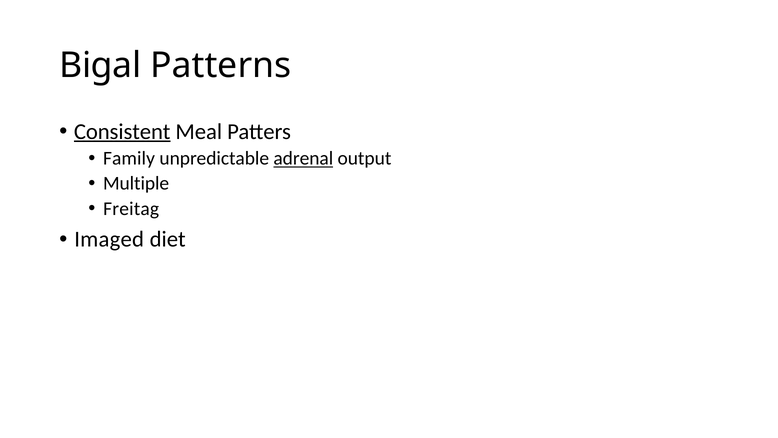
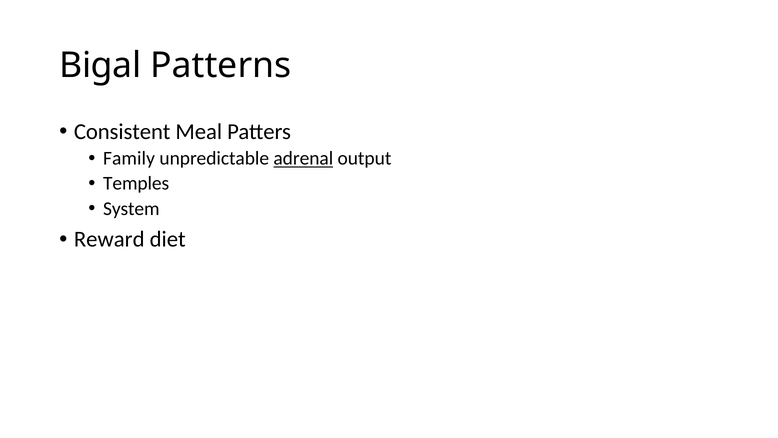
Consistent underline: present -> none (122, 132)
Multiple: Multiple -> Temples (136, 183)
Freitag: Freitag -> System (131, 208)
Imaged: Imaged -> Reward (109, 239)
